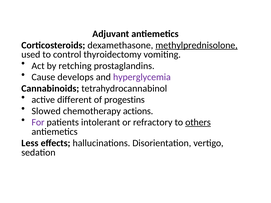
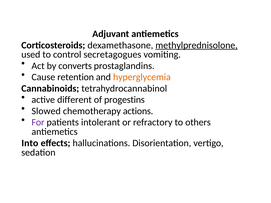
thyroidectomy: thyroidectomy -> secretagogues (112, 55)
retching: retching -> converts (75, 66)
develops: develops -> retention (76, 77)
hyperglycemia colour: purple -> orange (142, 77)
others underline: present -> none (198, 122)
Less: Less -> Into (30, 143)
